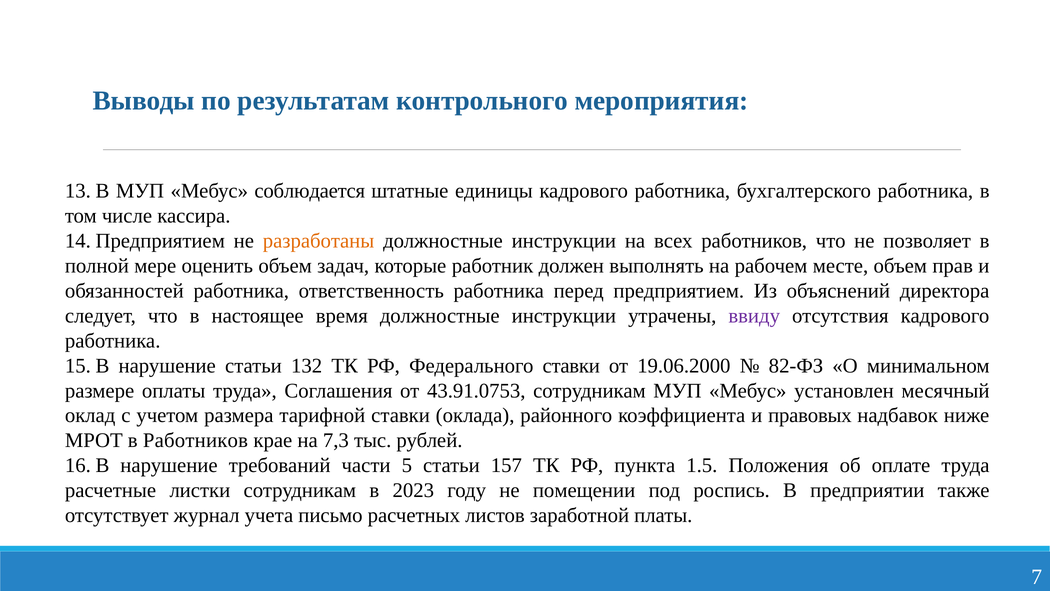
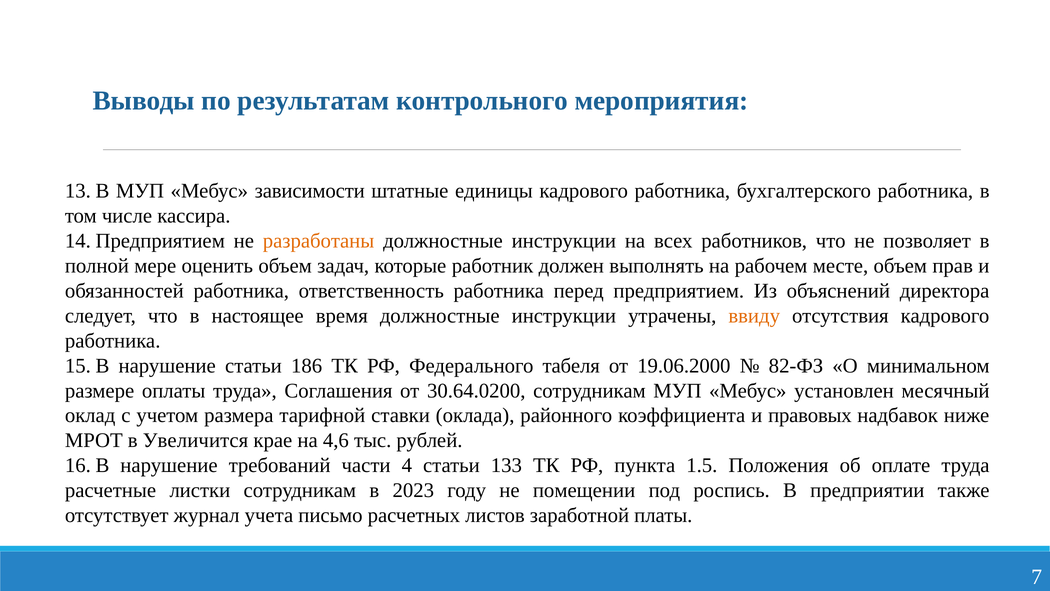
соблюдается: соблюдается -> зависимости (310, 191)
ввиду colour: purple -> orange (754, 316)
132: 132 -> 186 (307, 365)
Федерального ставки: ставки -> табеля (571, 365)
43.91.0753: 43.91.0753 -> 30.64.0200 (476, 390)
в Работников: Работников -> Увеличится (196, 440)
7,3: 7,3 -> 4,6 (336, 440)
5: 5 -> 4 (407, 465)
157: 157 -> 133 (506, 465)
